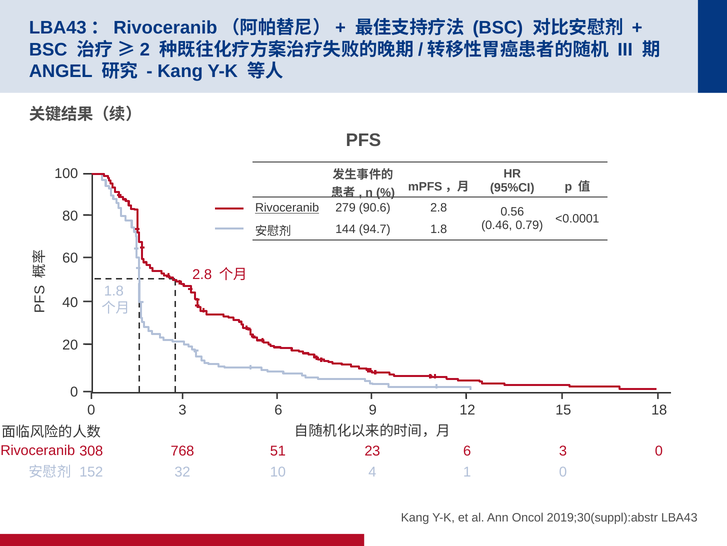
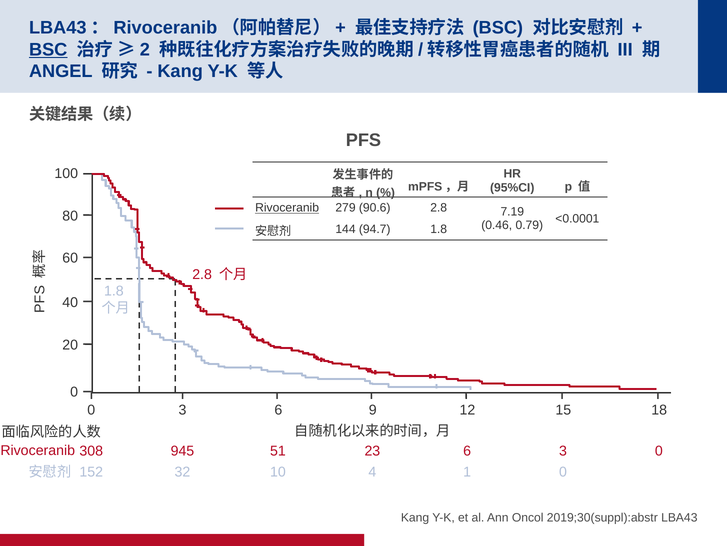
BSC underline: none -> present (48, 49)
0.56: 0.56 -> 7.19 (512, 212)
768: 768 -> 945 (182, 450)
